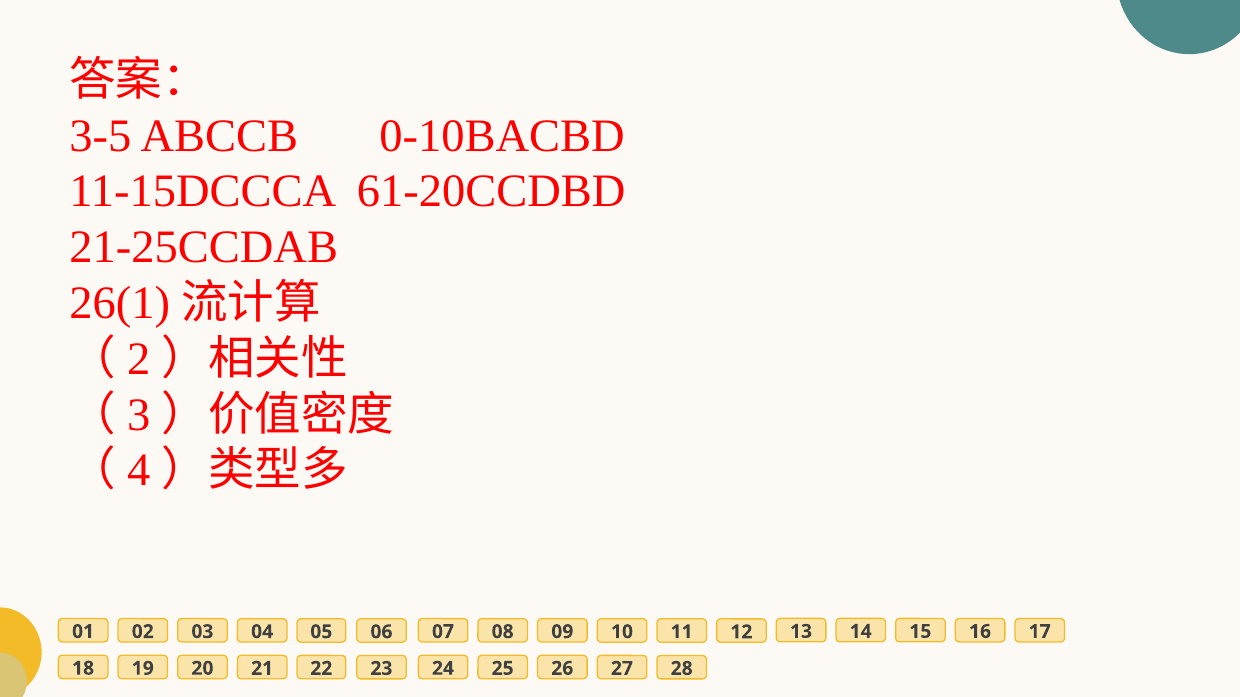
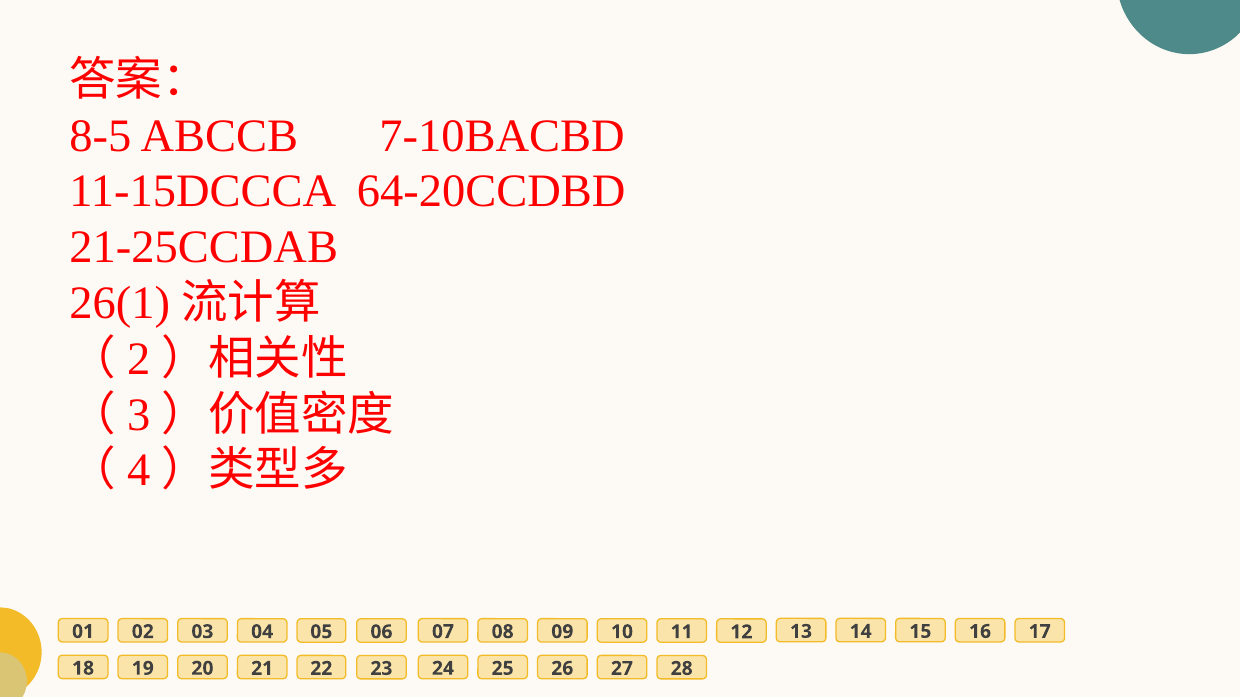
3-5: 3-5 -> 8-5 (100, 136)
0-10BACBD: 0-10BACBD -> 7-10BACBD (502, 136)
61-20CCDBD: 61-20CCDBD -> 64-20CCDBD (491, 192)
